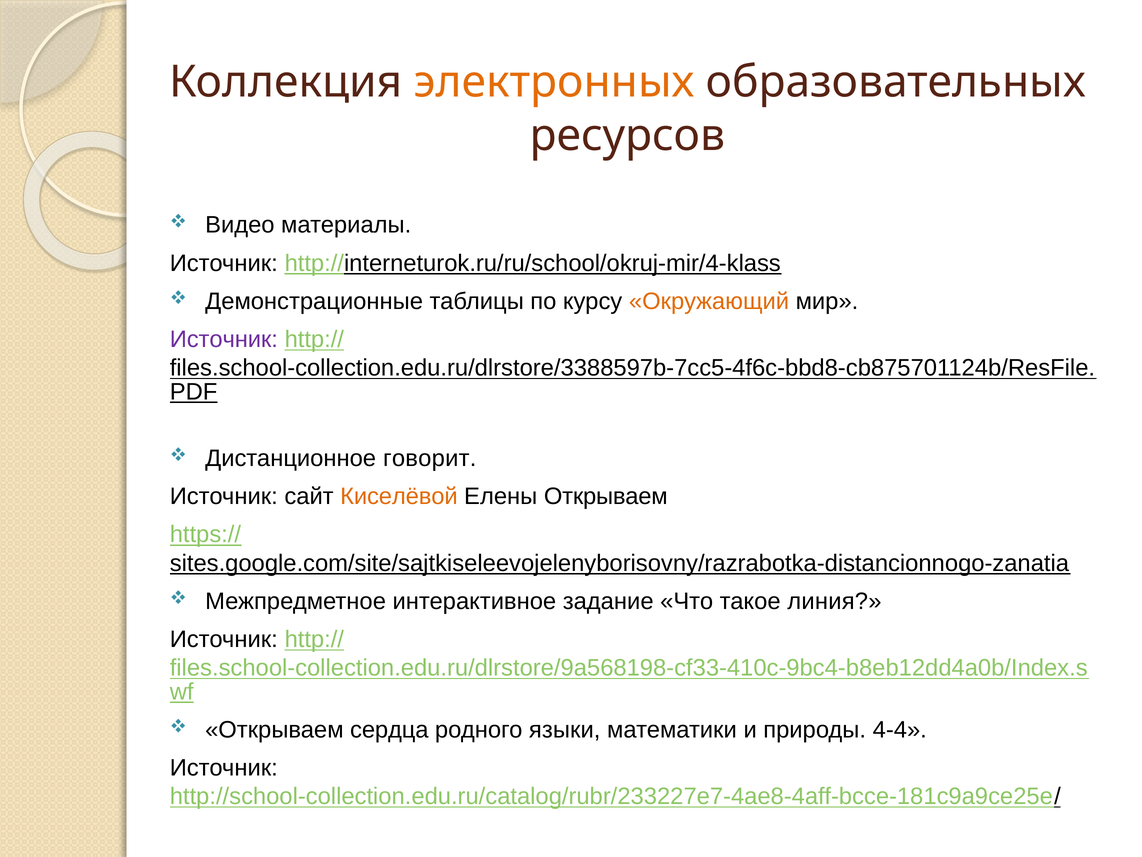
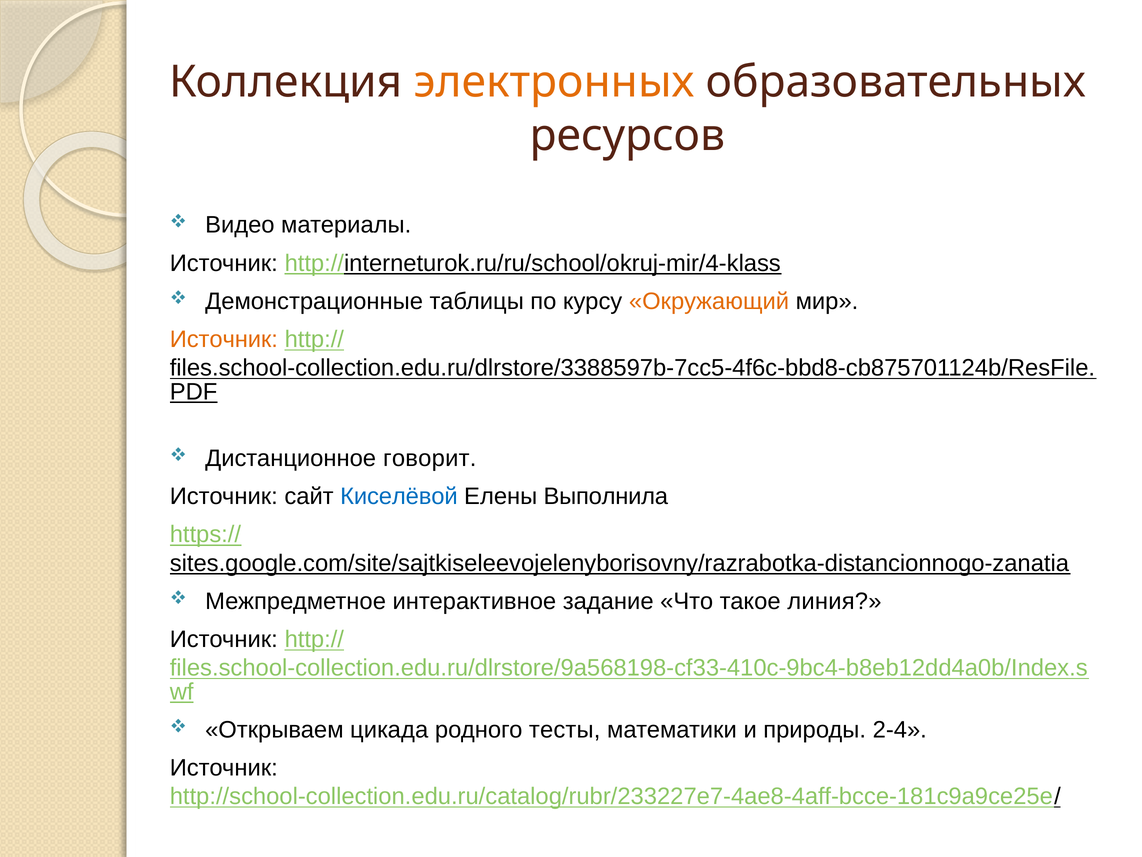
Источник colour: purple -> orange (224, 339)
Киселёвой colour: orange -> blue (399, 496)
Елены Открываем: Открываем -> Выполнила (606, 496)
сердца: сердца -> цикада (389, 729)
языки: языки -> тесты (565, 729)
4-4: 4-4 -> 2-4 (900, 729)
